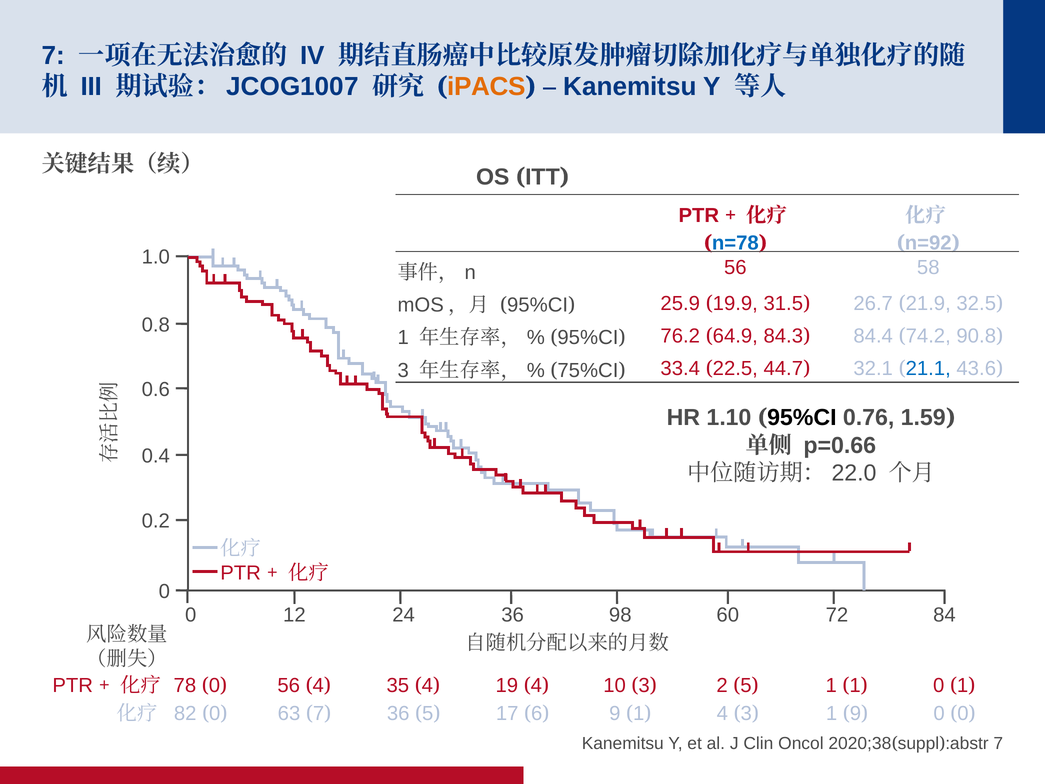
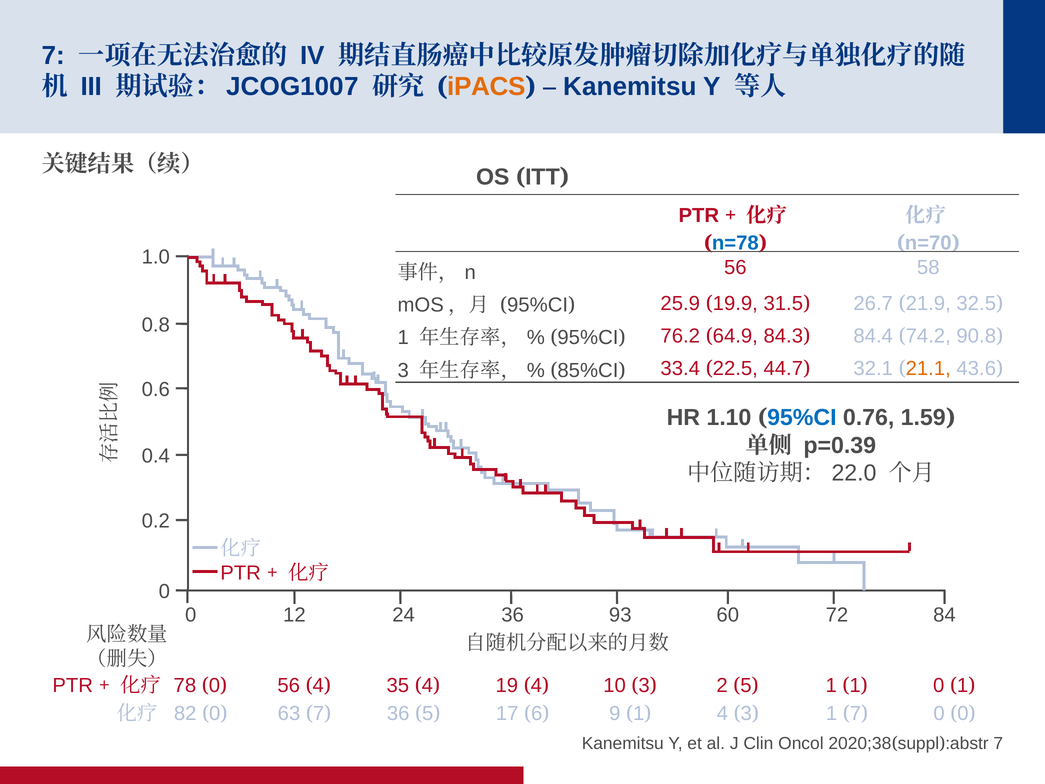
n=92: n=92 -> n=70 (928, 243)
75%CI: 75%CI -> 85%CI (588, 370)
21.1 colour: blue -> orange (928, 369)
95%CI colour: black -> blue (802, 417)
p=0.66: p=0.66 -> p=0.39 (840, 445)
98: 98 -> 93 (620, 615)
9: 9 -> 7 (855, 713)
